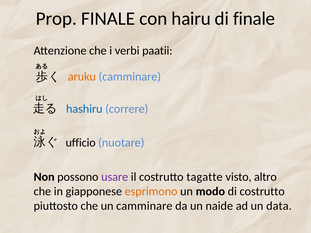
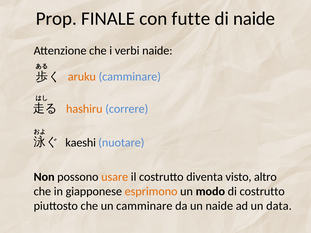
hairu: hairu -> futte (191, 19)
di finale: finale -> naide (254, 19)
verbi paatii: paatii -> naide (157, 51)
hashiru colour: blue -> orange (84, 109)
ufficio: ufficio -> kaeshi (81, 143)
usare colour: purple -> orange (115, 177)
tagatte: tagatte -> diventa (205, 177)
